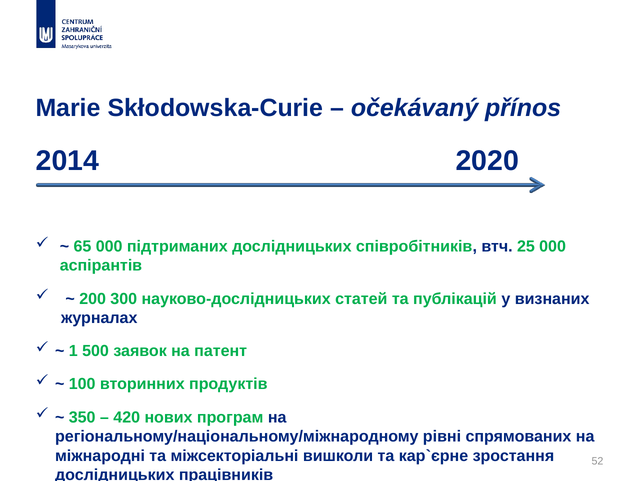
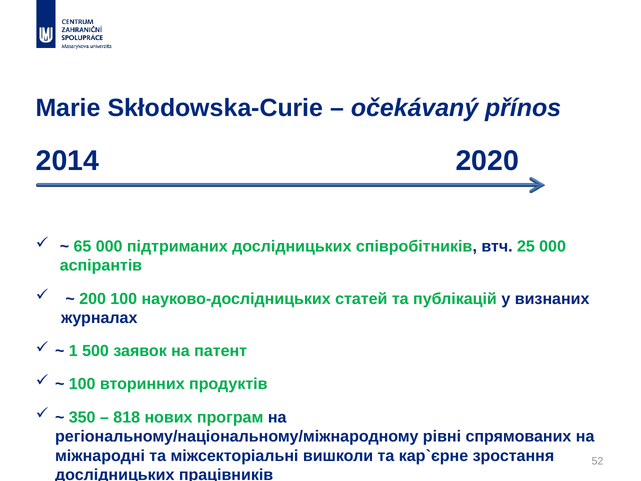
200 300: 300 -> 100 (124, 299)
420: 420 -> 818 (127, 417)
